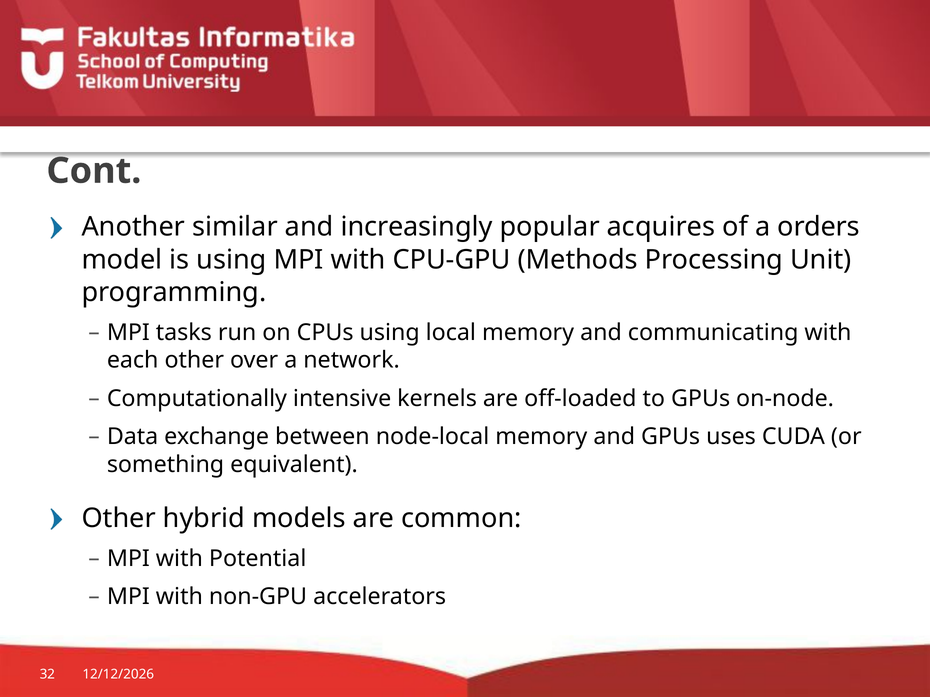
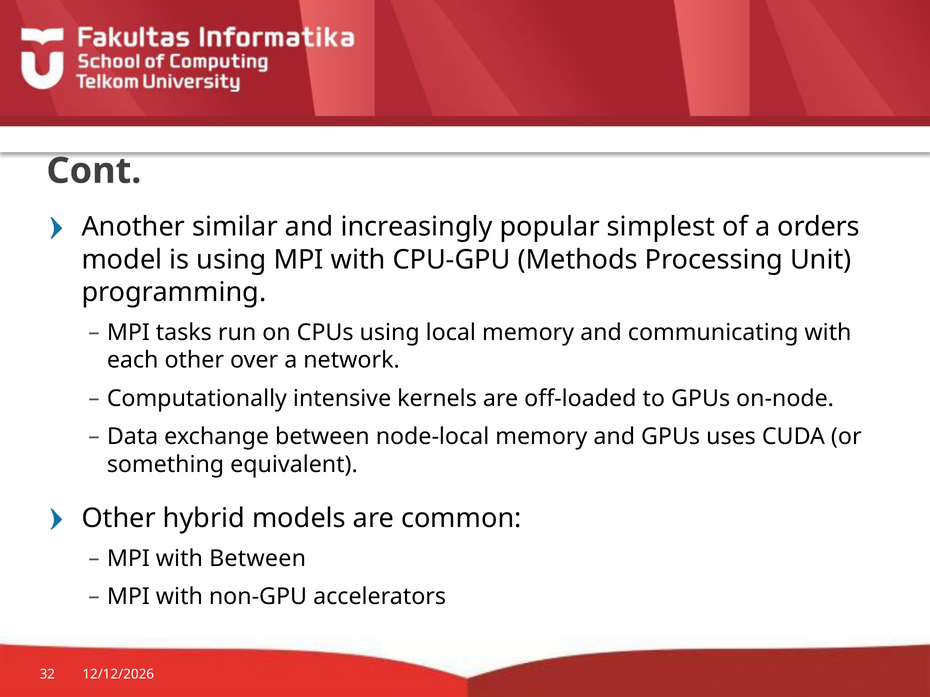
acquires: acquires -> simplest (661, 227)
with Potential: Potential -> Between (258, 559)
